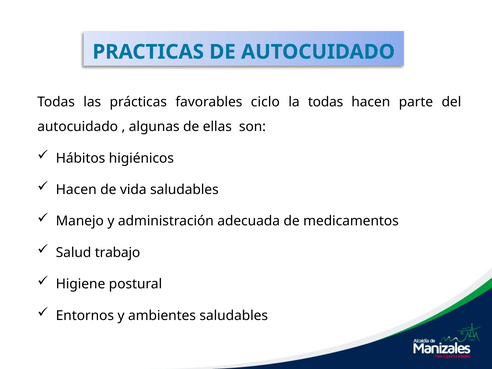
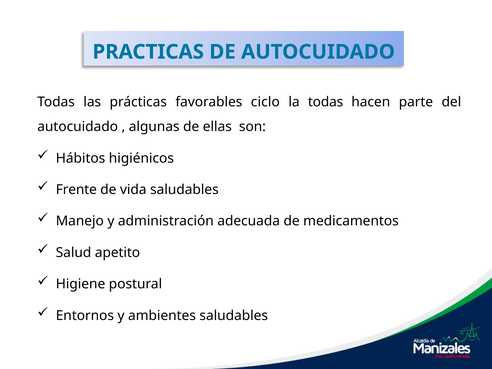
Hacen: Hacen -> Frente (76, 190)
trabajo: trabajo -> apetito (117, 253)
